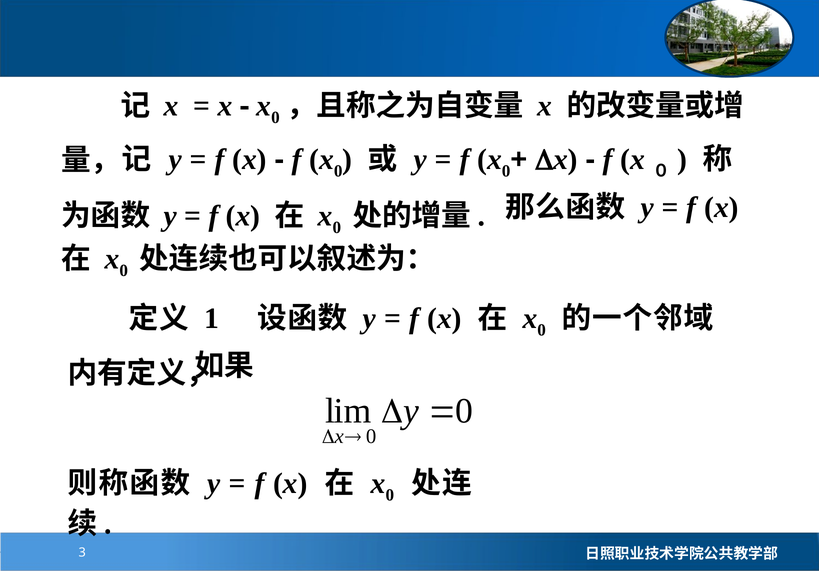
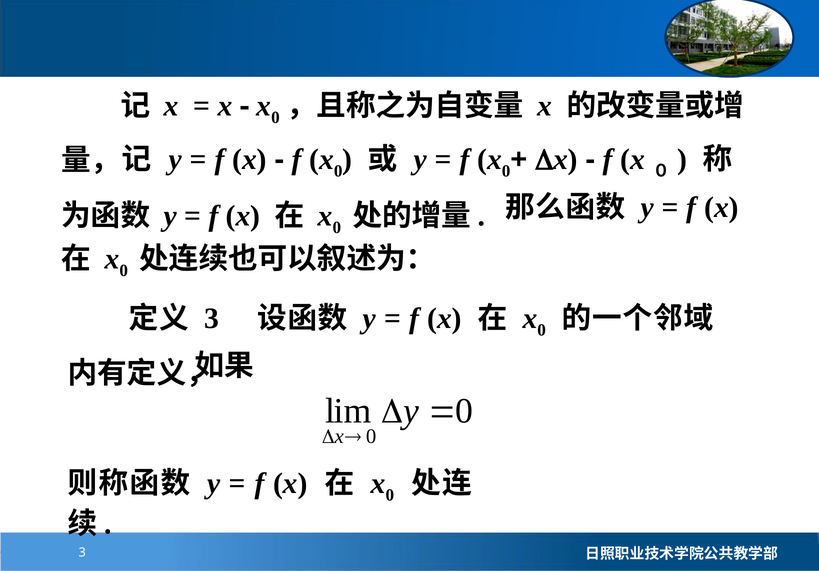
1: 1 -> 3 (211, 319)
